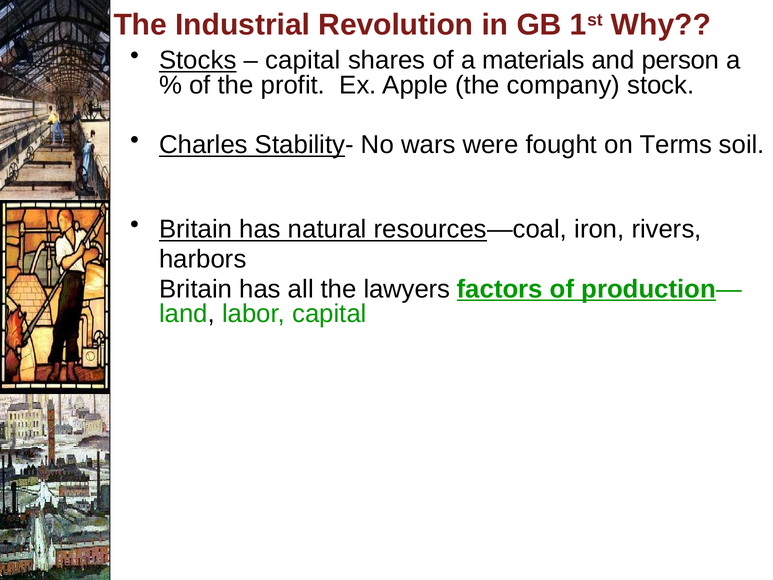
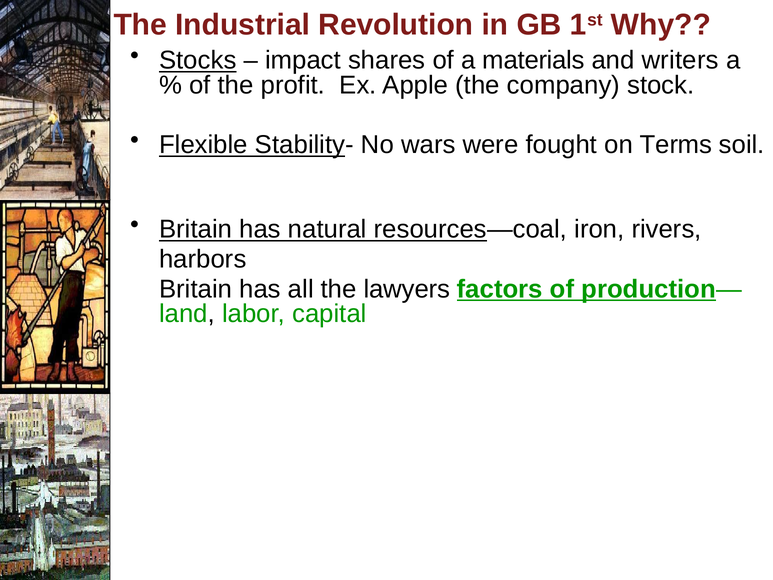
capital: capital -> impact (303, 60)
person: person -> writers (680, 60)
Charles: Charles -> Flexible (203, 145)
